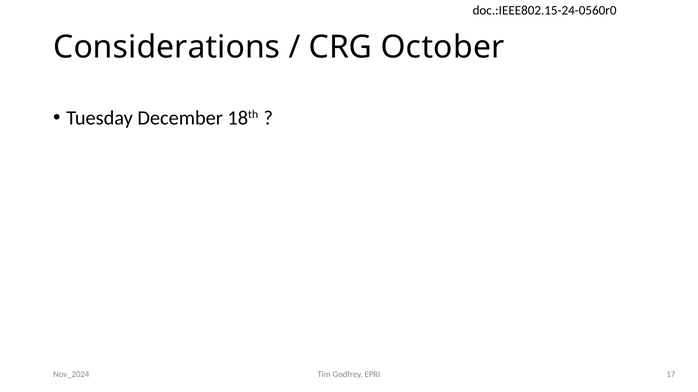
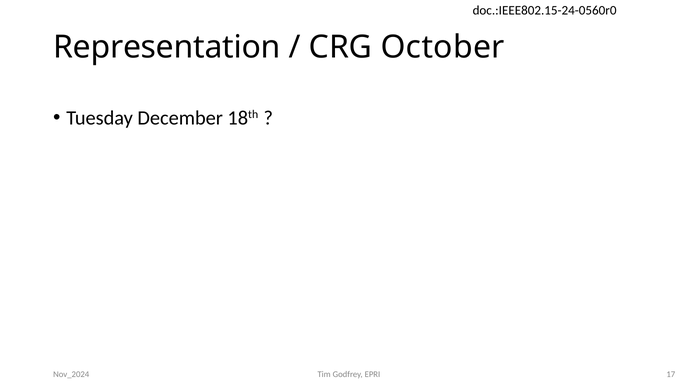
Considerations: Considerations -> Representation (167, 47)
